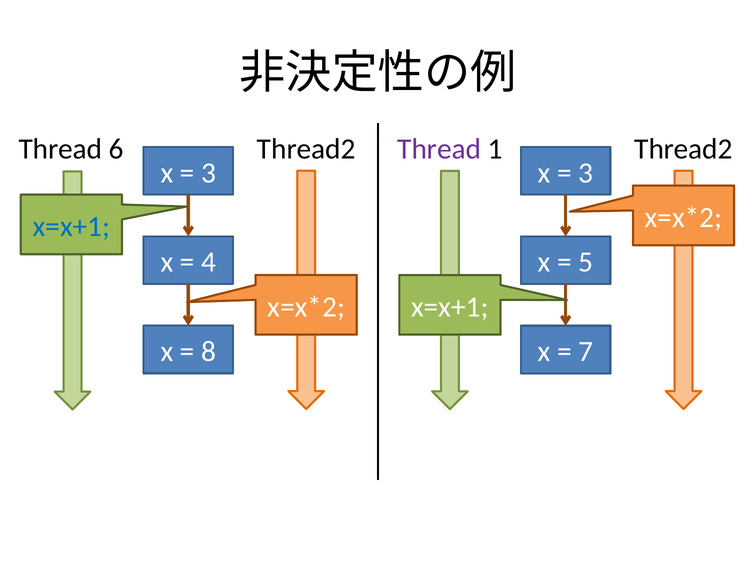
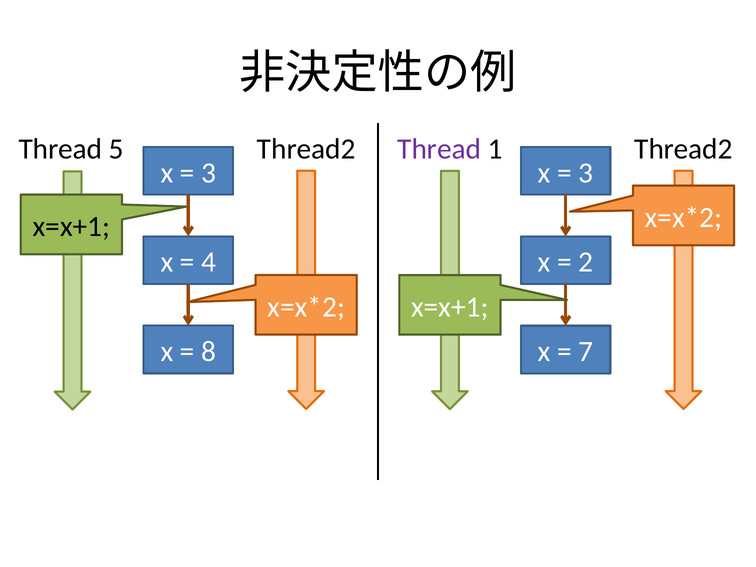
6: 6 -> 5 (116, 149)
x=x+1 colour: blue -> black (71, 226)
5: 5 -> 2 (586, 262)
